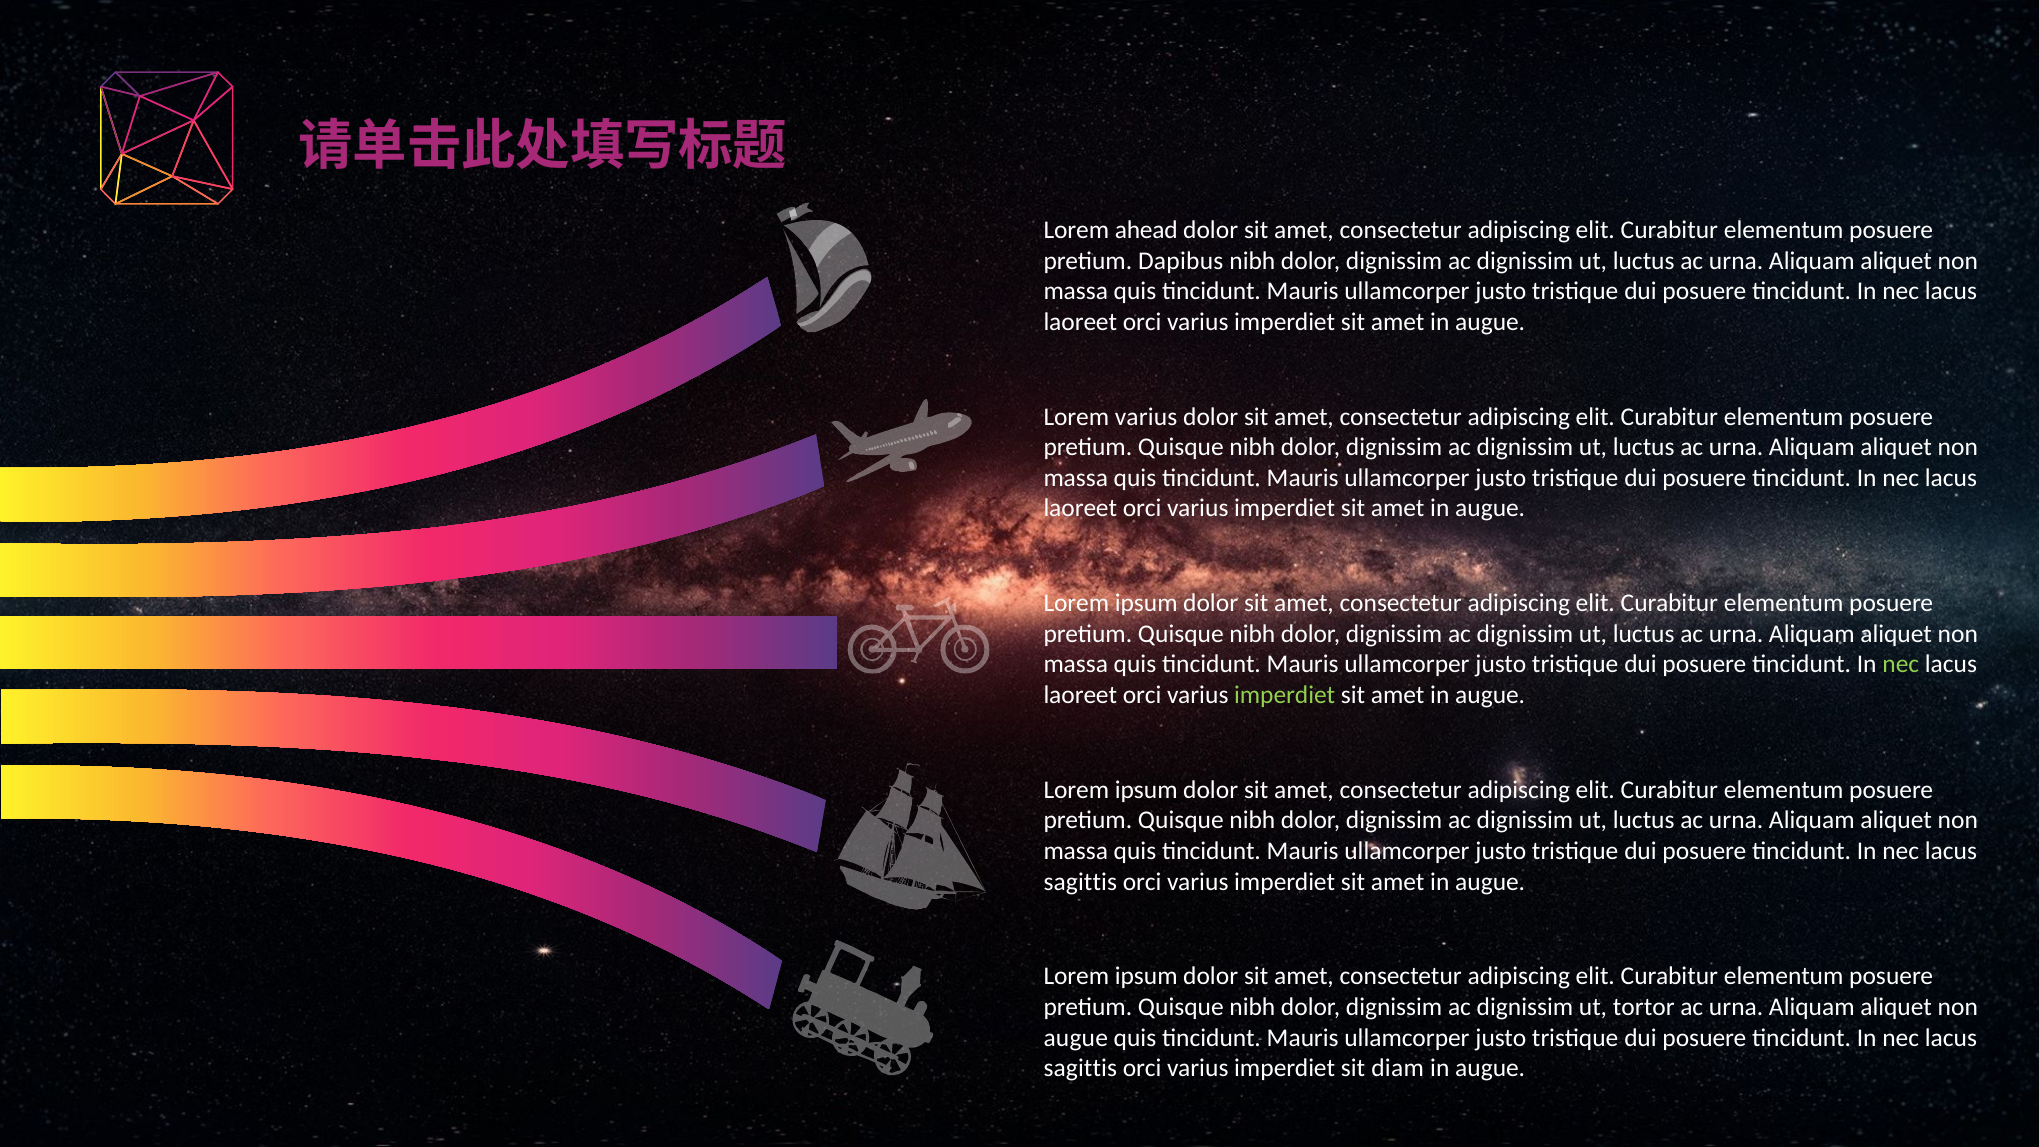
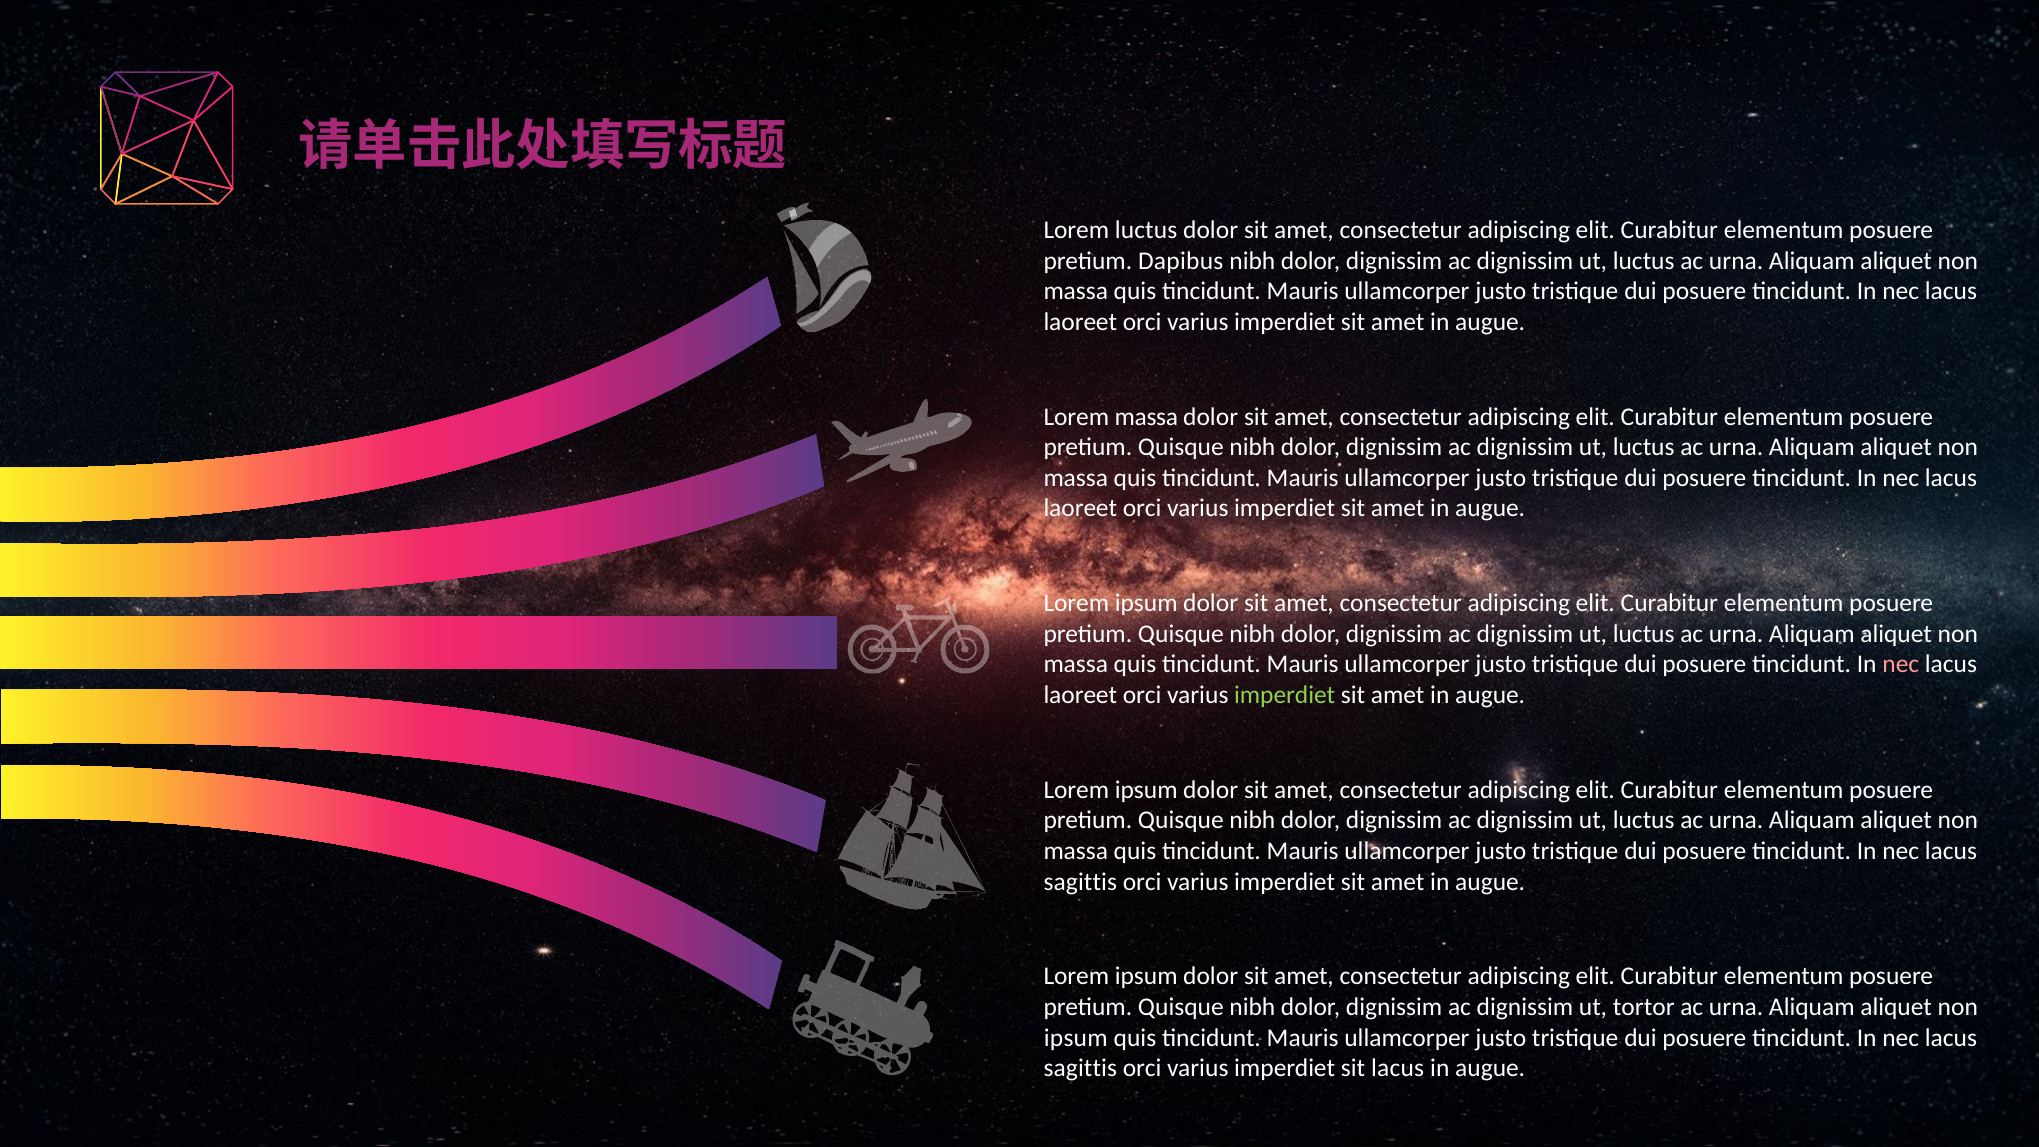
Lorem ahead: ahead -> luctus (1146, 230)
Lorem varius: varius -> massa (1146, 417)
nec colour: light green -> pink (1901, 664)
augue: augue -> ipsum (1076, 1038)
sit diam: diam -> lacus (1398, 1068)
